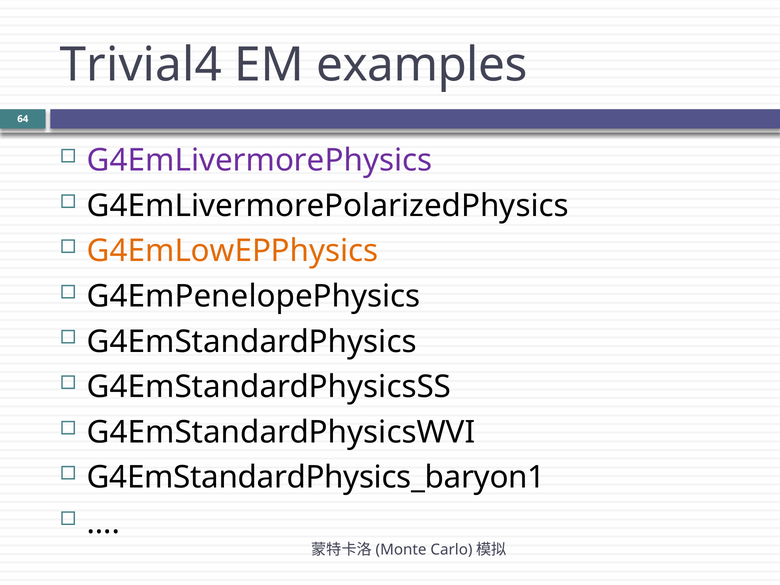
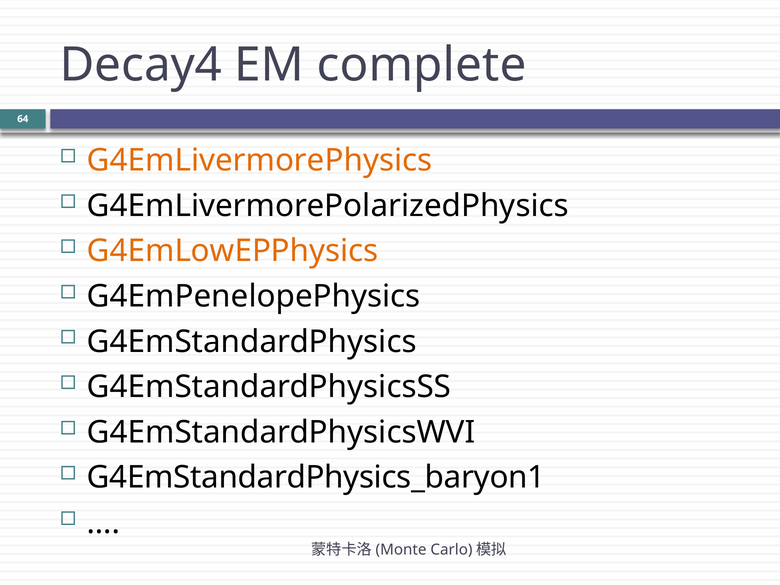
Trivial4: Trivial4 -> Decay4 (141, 65)
examples: examples -> complete (422, 65)
G4EmLivermorePhysics colour: purple -> orange (260, 161)
